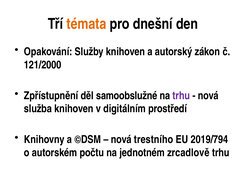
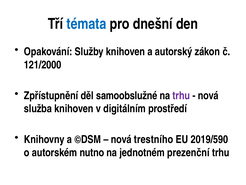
témata colour: orange -> blue (86, 24)
2019/794: 2019/794 -> 2019/590 (209, 139)
počtu: počtu -> nutno (92, 152)
zrcadlově: zrcadlově -> prezenční (188, 152)
